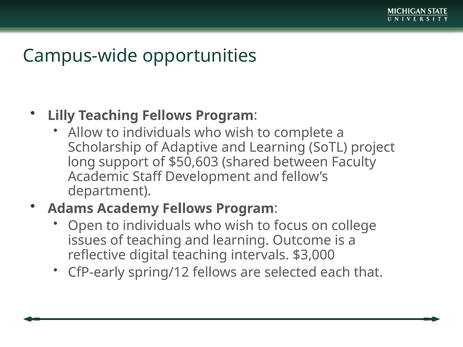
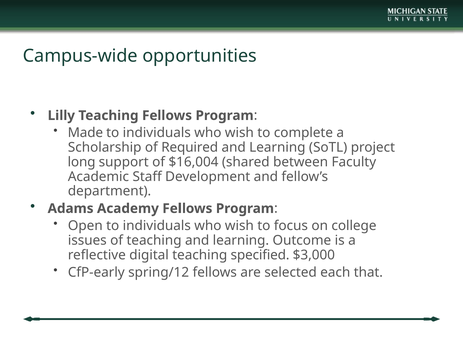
Allow: Allow -> Made (85, 133)
Adaptive: Adaptive -> Required (190, 148)
$50,603: $50,603 -> $16,004 (193, 162)
intervals: intervals -> specified (260, 255)
